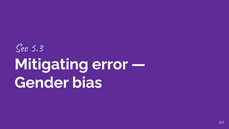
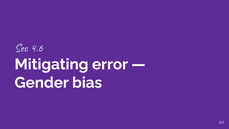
5.3: 5.3 -> 4.6 (37, 48)
